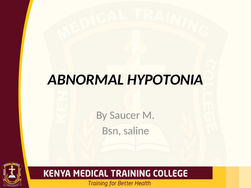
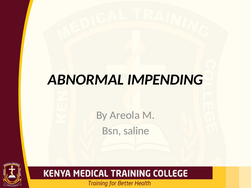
HYPOTONIA: HYPOTONIA -> IMPENDING (165, 80)
Saucer: Saucer -> Areola (125, 115)
